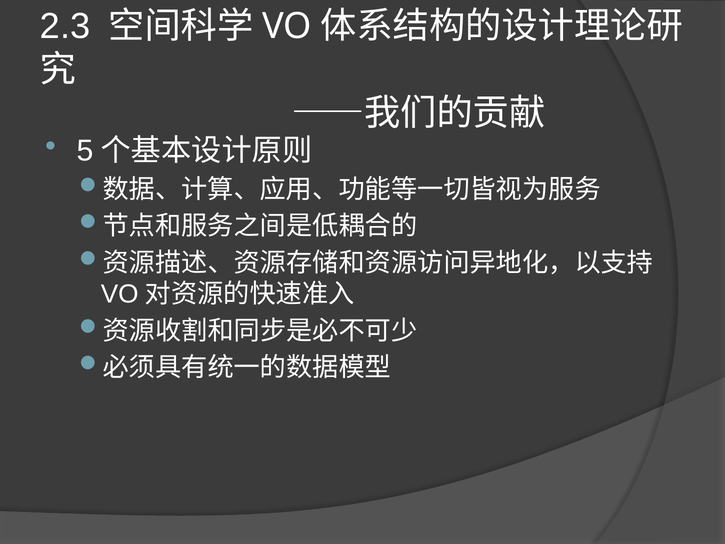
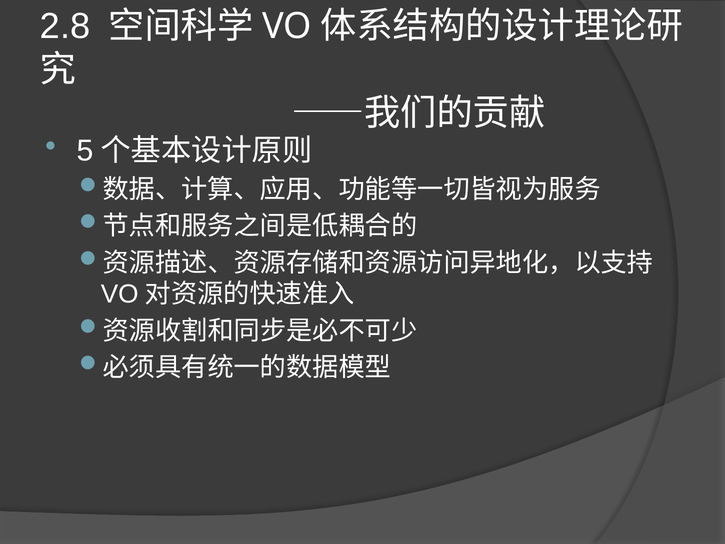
2.3: 2.3 -> 2.8 (65, 26)
